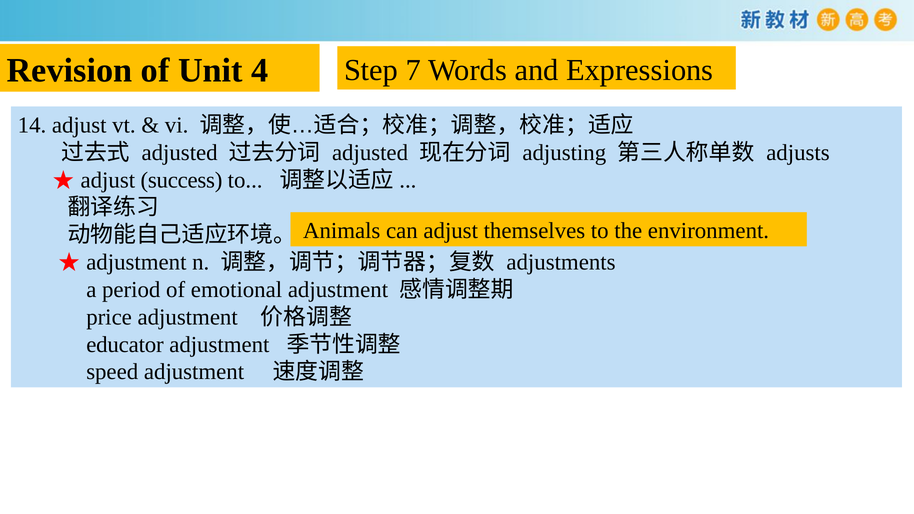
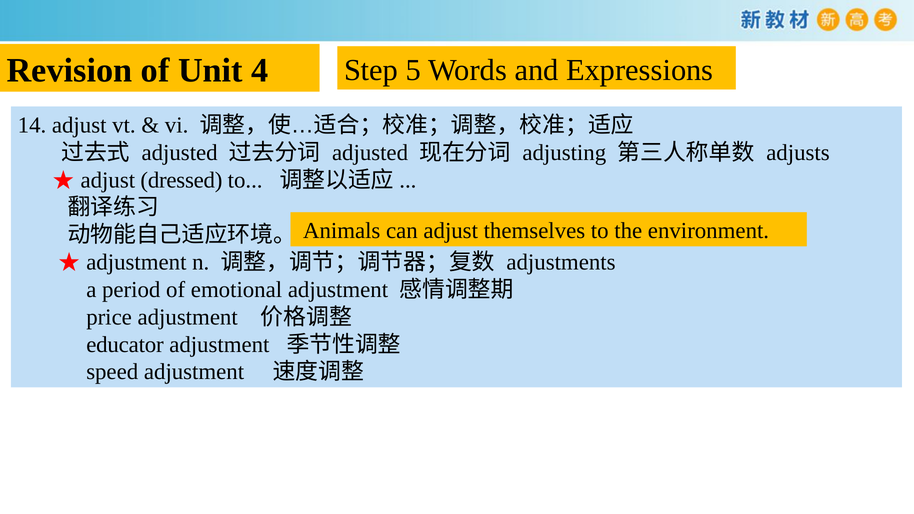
7: 7 -> 5 (413, 70)
success: success -> dressed (181, 180)
